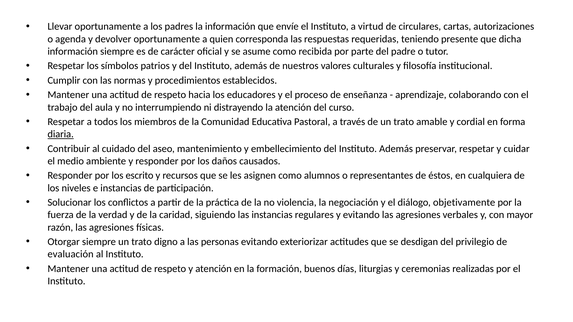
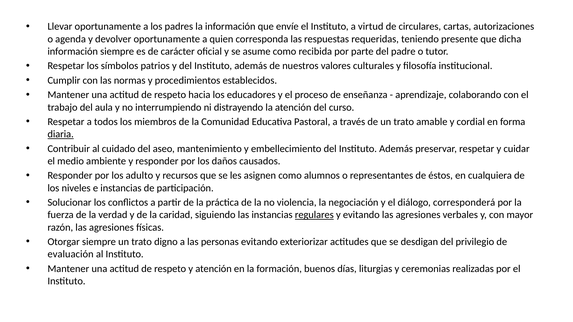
escrito: escrito -> adulto (139, 176)
objetivamente: objetivamente -> corresponderá (464, 203)
regulares underline: none -> present (314, 215)
